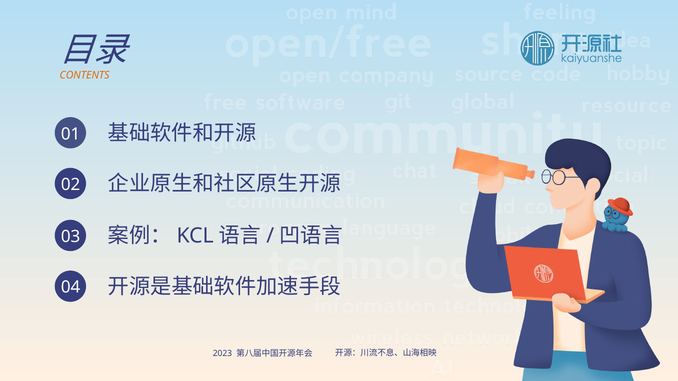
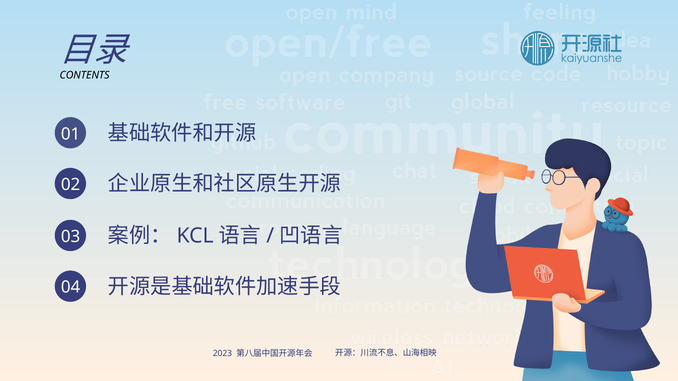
CONTENTS colour: orange -> black (85, 75)
